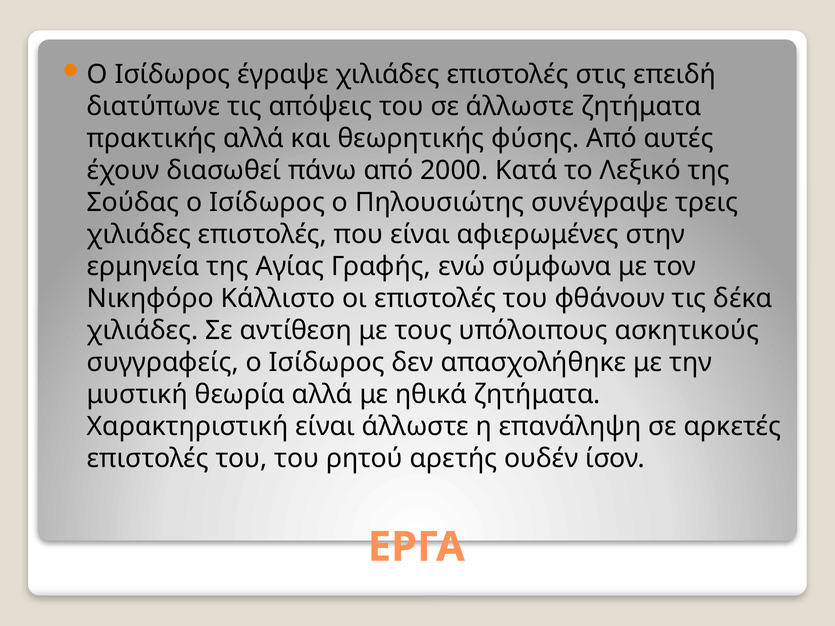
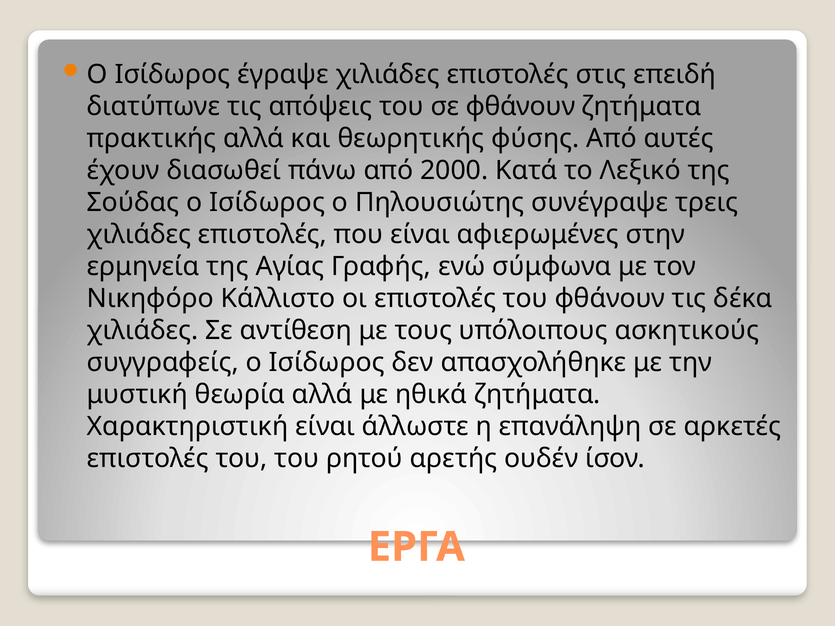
σε άλλωστε: άλλωστε -> φθάνουν (520, 107)
